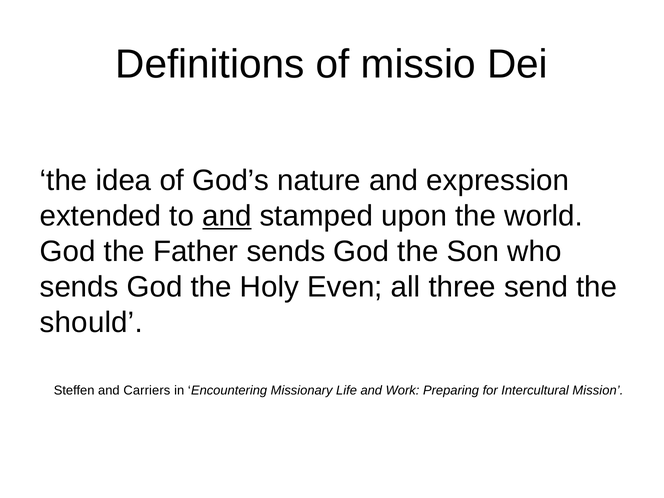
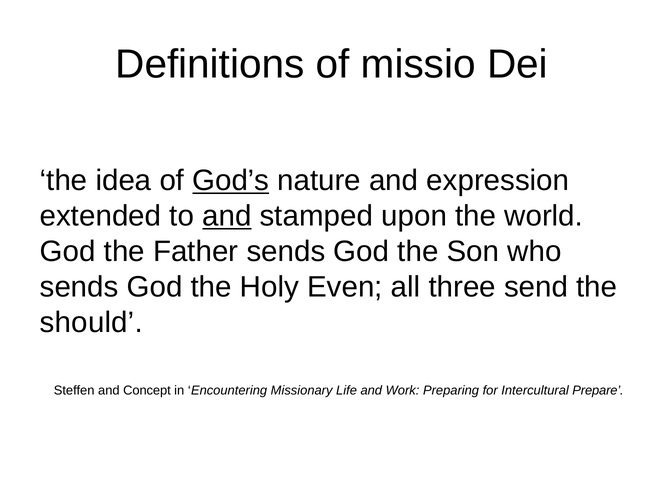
God’s underline: none -> present (231, 181)
Carriers: Carriers -> Concept (147, 391)
Mission: Mission -> Prepare (598, 391)
